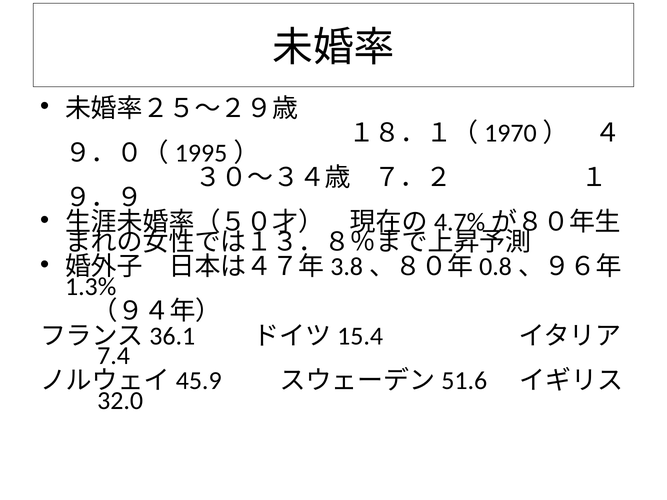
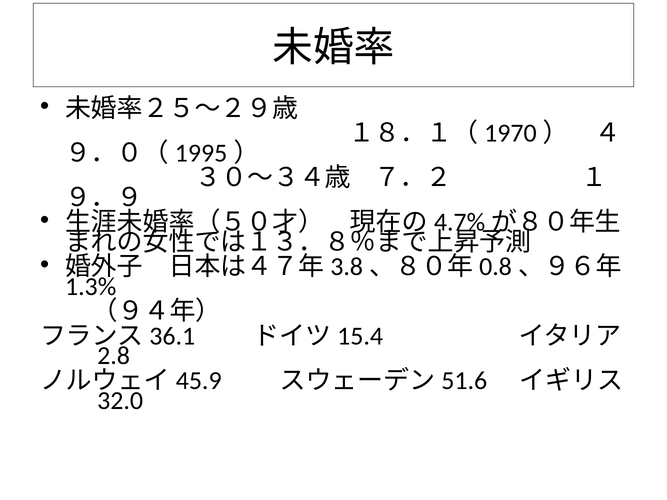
7.4: 7.4 -> 2.8 (114, 356)
